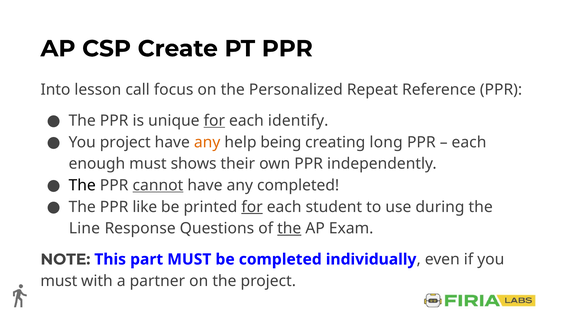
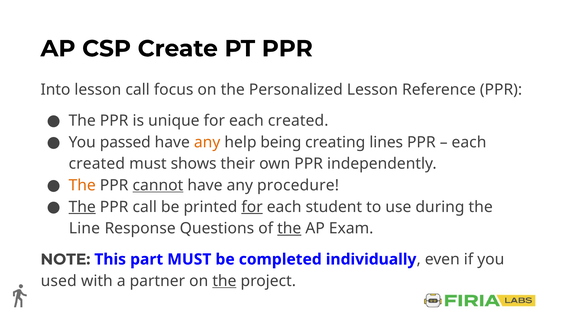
Personalized Repeat: Repeat -> Lesson (372, 90)
for underline: present -> none (214, 121)
identify: identify -> created (298, 121)
You project: project -> passed (125, 142)
long: long -> lines (386, 142)
enough: enough -> created (97, 164)
The colour: black -> orange (82, 185)
any completed: completed -> procedure (298, 185)
The underline: none -> present (82, 207)
PPR like: like -> call (145, 207)
must: must -> used (59, 281)
the underline: none -> present (224, 281)
